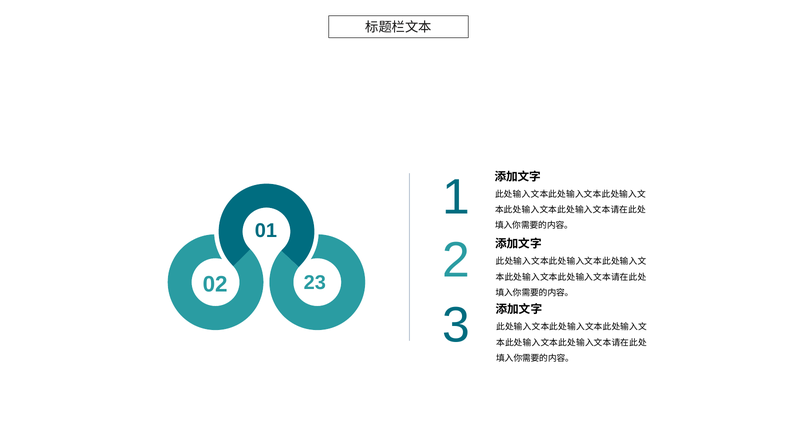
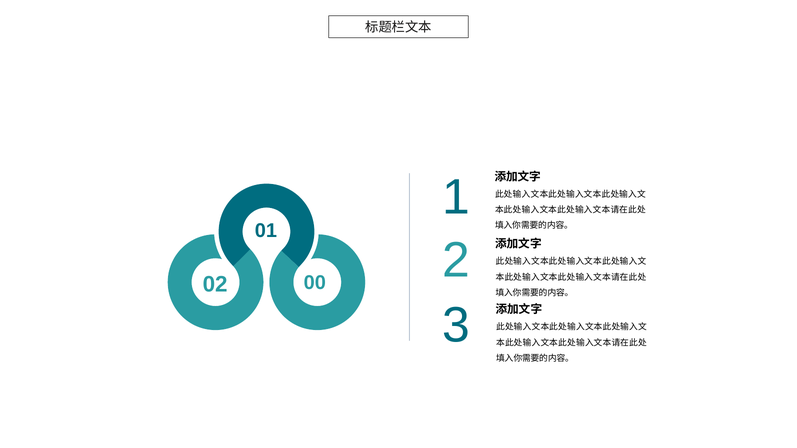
23: 23 -> 00 (315, 283)
